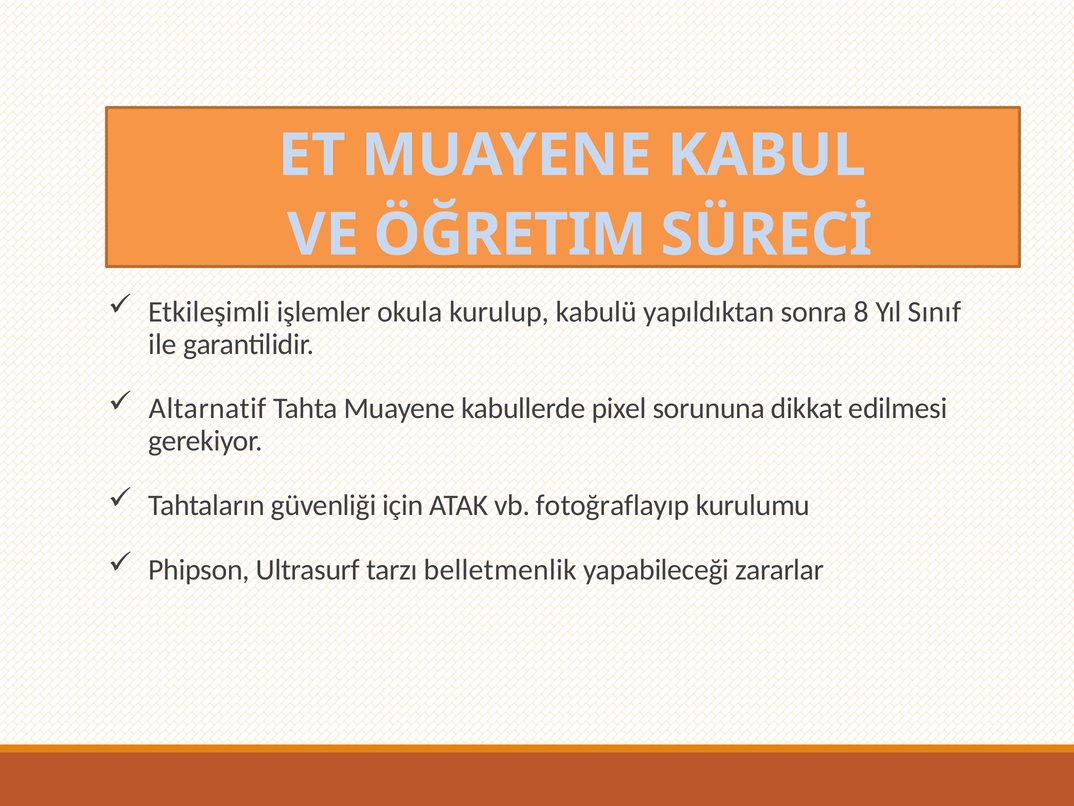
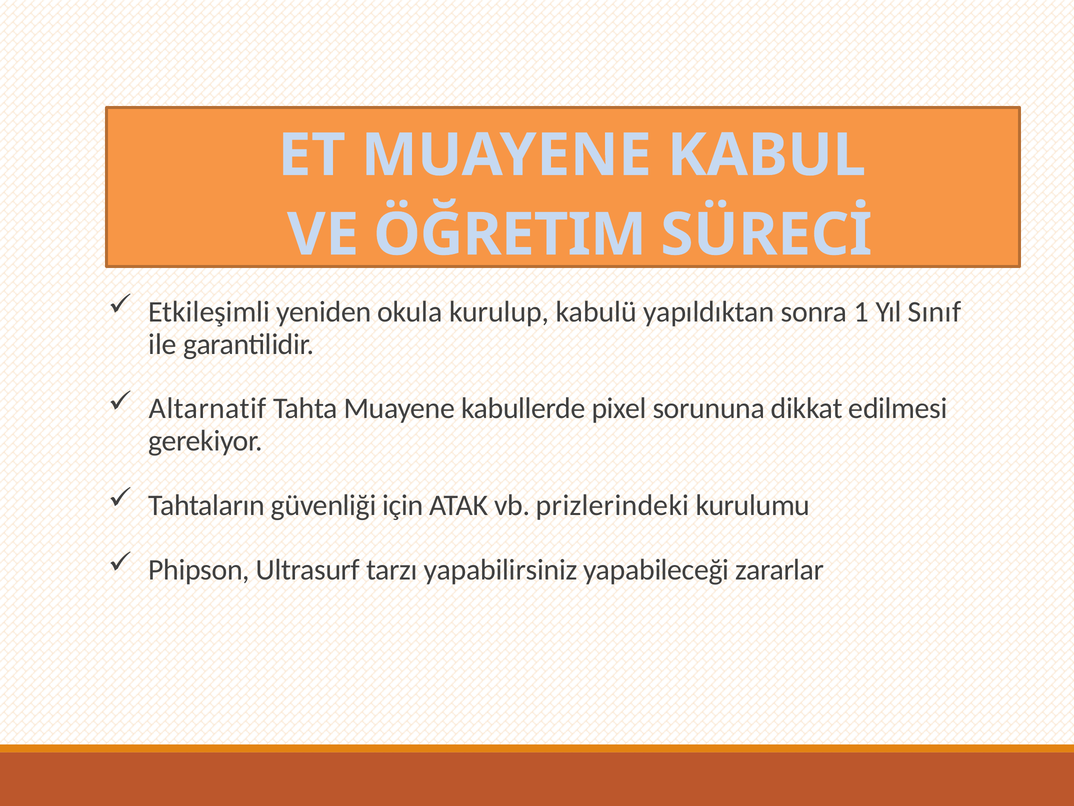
işlemler: işlemler -> yeniden (324, 312)
8: 8 -> 1 (861, 312)
fotoğraflayıp: fotoğraflayıp -> prizlerindeki (613, 505)
belletmenlik: belletmenlik -> yapabilirsiniz (501, 569)
